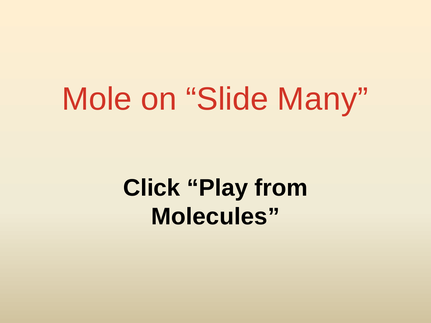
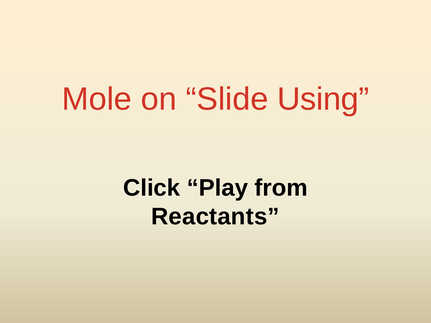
Many: Many -> Using (323, 99)
Molecules: Molecules -> Reactants (215, 217)
